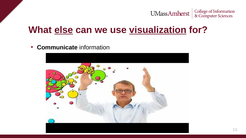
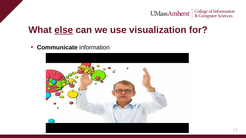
visualization underline: present -> none (158, 30)
